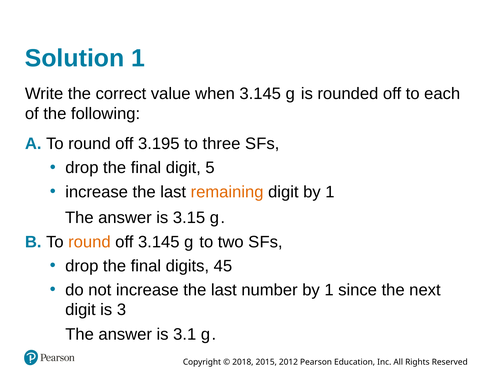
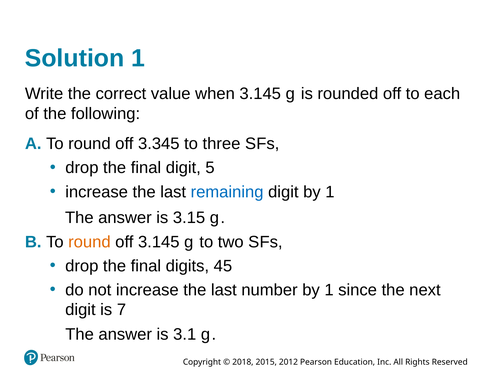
3.195: 3.195 -> 3.345 (159, 144)
remaining colour: orange -> blue (227, 192)
3: 3 -> 7 (121, 310)
